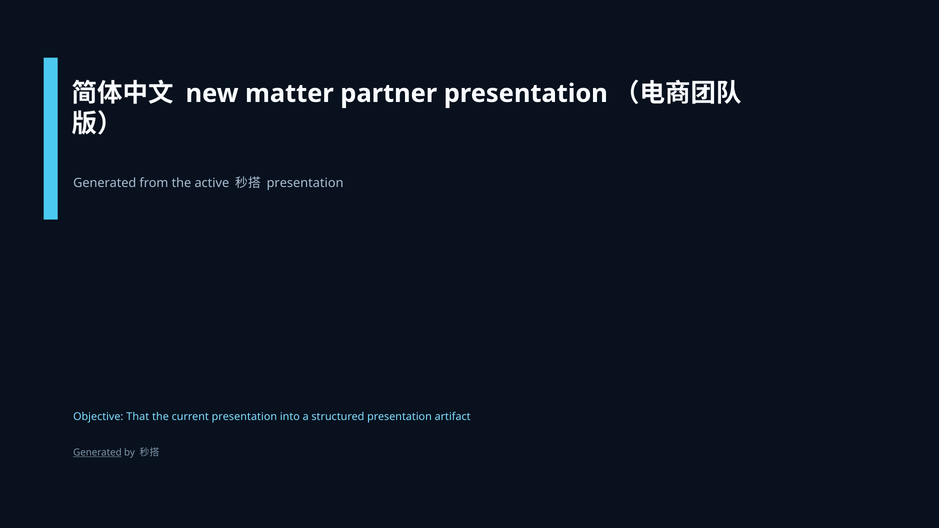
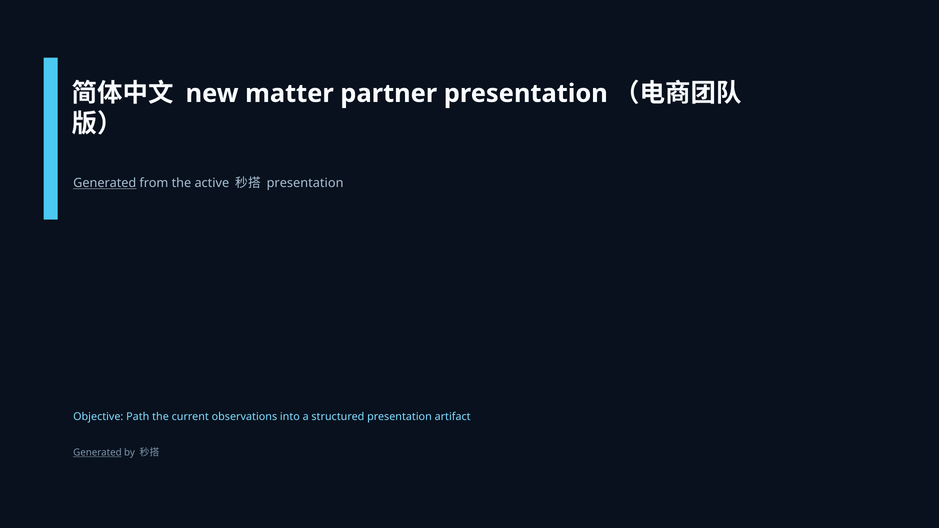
Generated underline: none -> present (105, 183)
That: That -> Path (138, 417)
current presentation: presentation -> observations (244, 417)
